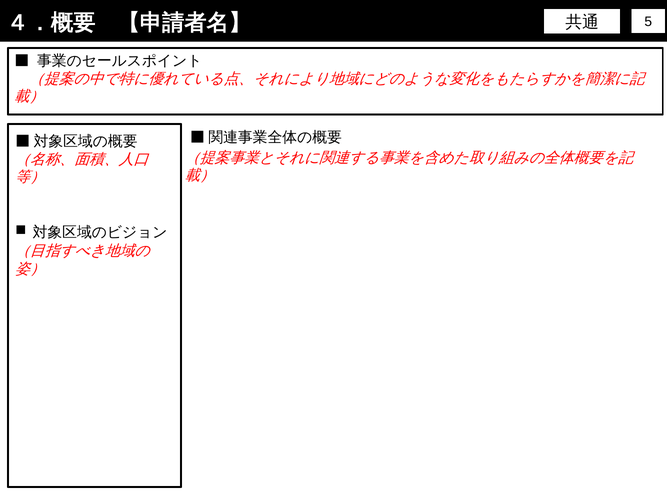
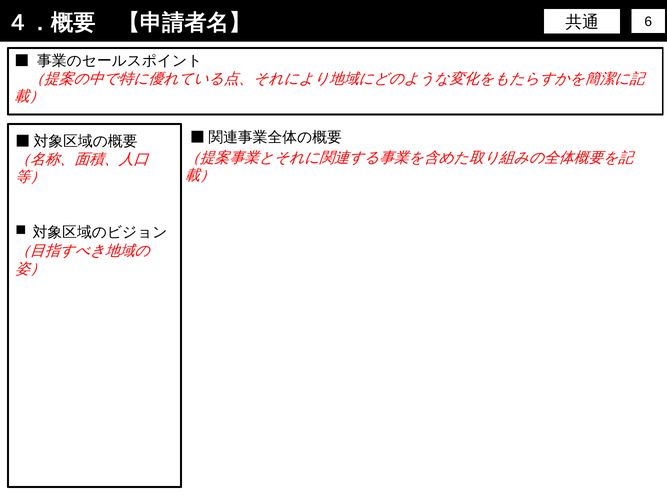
5: 5 -> 6 (648, 22)
